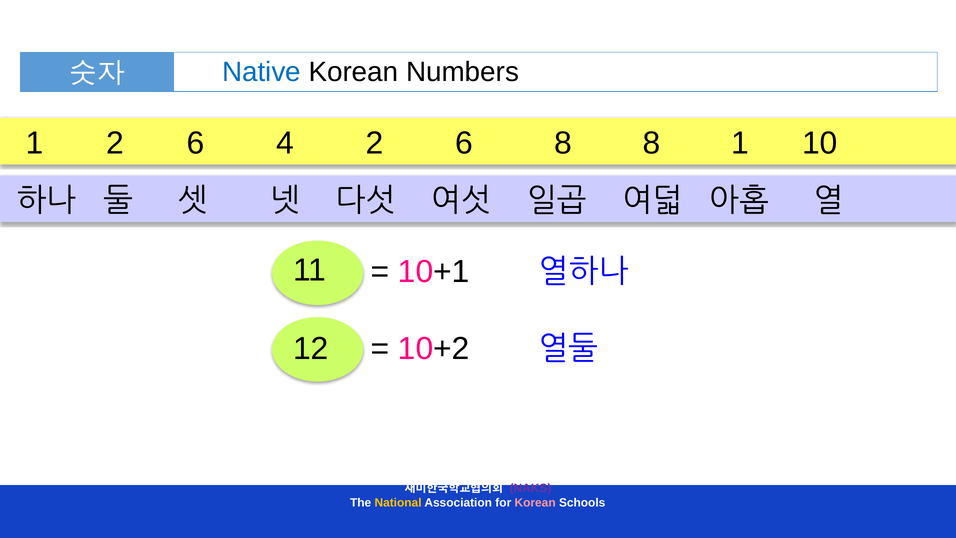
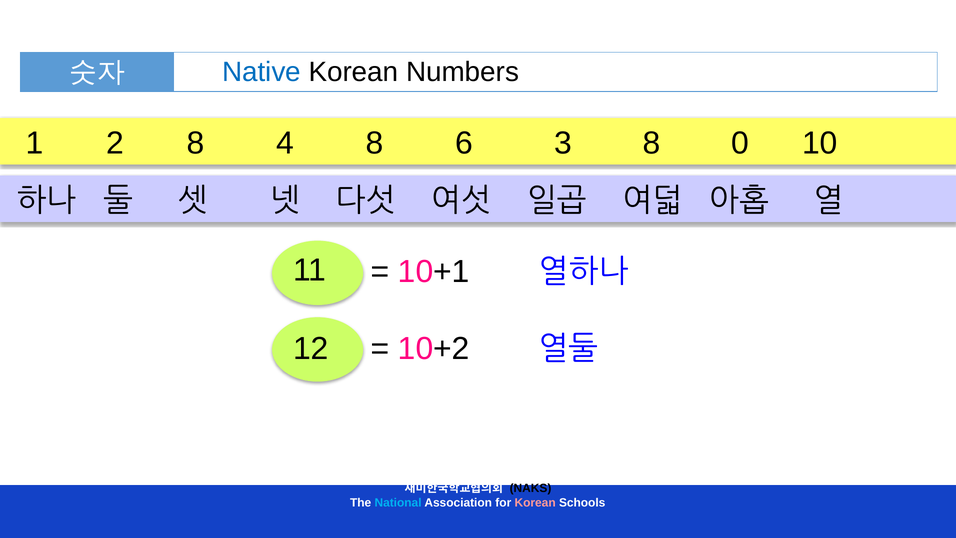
1 2 6: 6 -> 8 (196, 143)
4 2: 2 -> 8 (375, 143)
6 8: 8 -> 3 (563, 143)
8 1: 1 -> 0 (740, 143)
NAKS colour: purple -> black (531, 488)
National colour: yellow -> light blue (398, 503)
